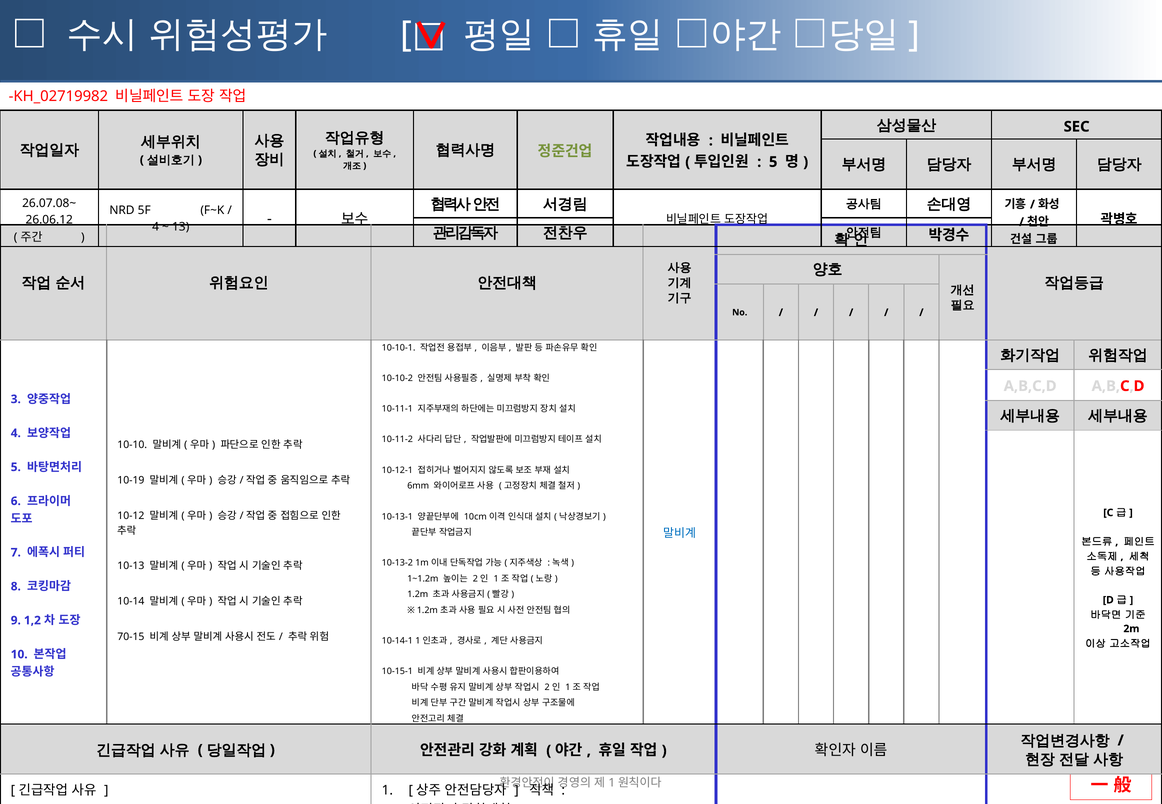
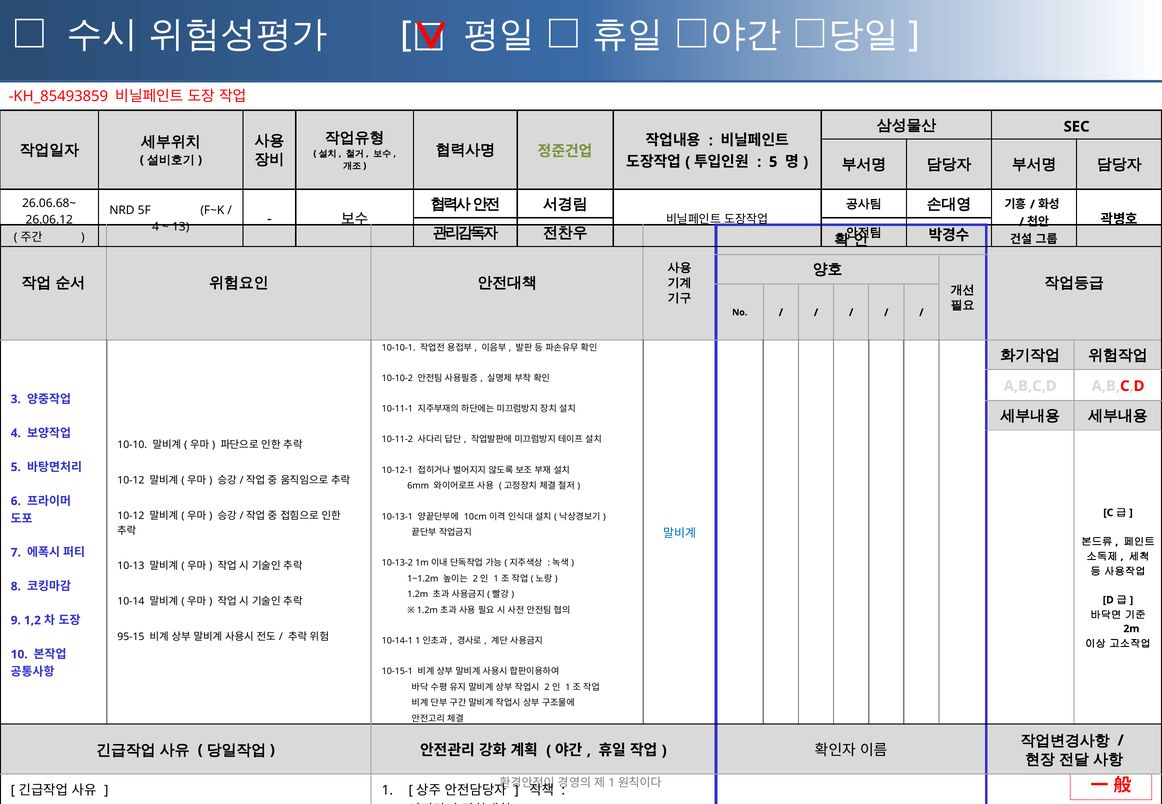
KH_02719982: KH_02719982 -> KH_85493859 (58, 96)
26.07.08~: 26.07.08~ -> 26.06.68~ (49, 203)
10-19: 10-19 -> 10-12 (131, 480)
70-15: 70-15 -> 95-15 (131, 637)
